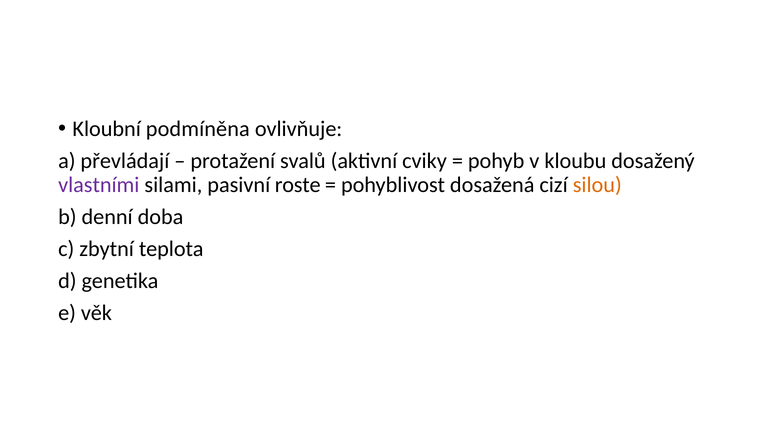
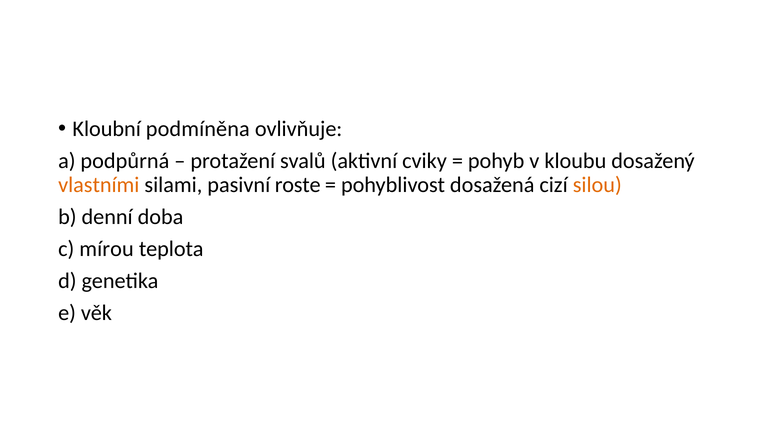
převládají: převládají -> podpůrná (125, 161)
vlastními colour: purple -> orange (99, 185)
zbytní: zbytní -> mírou (107, 249)
